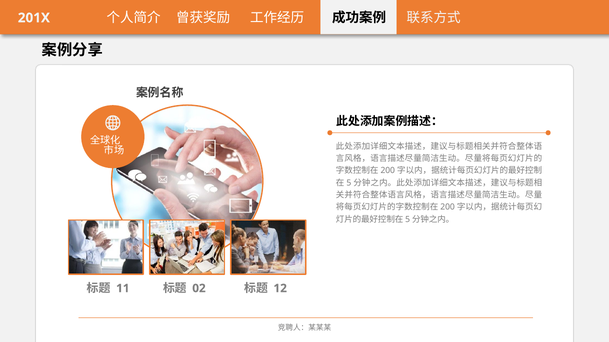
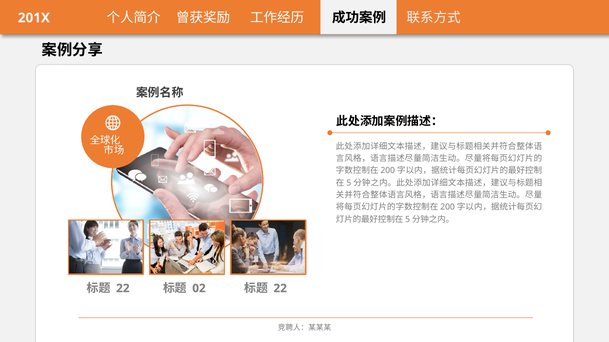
11: 11 -> 22 (123, 289)
12: 12 -> 22 (280, 289)
